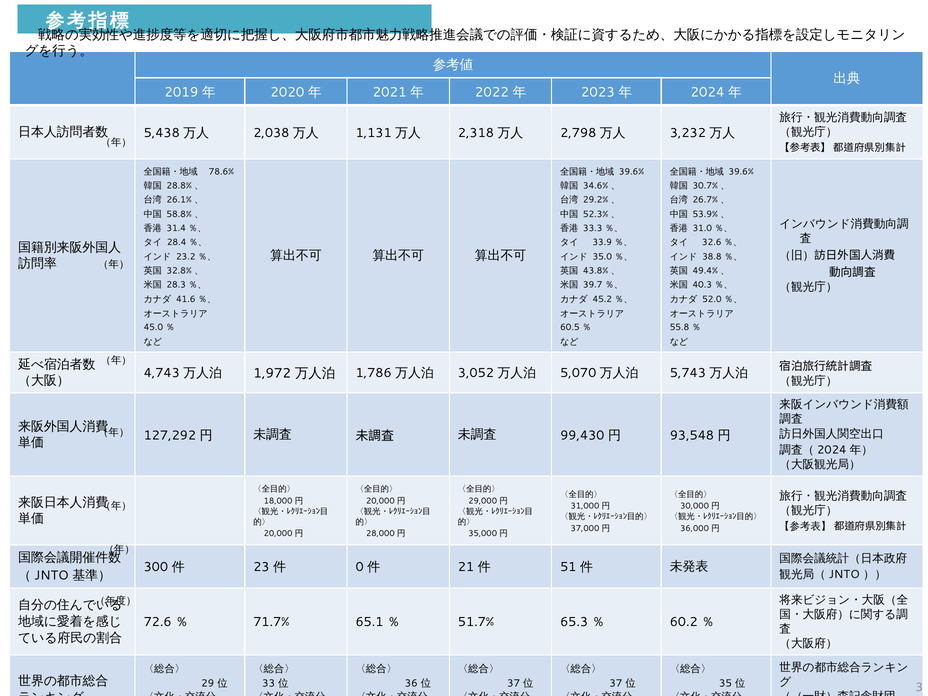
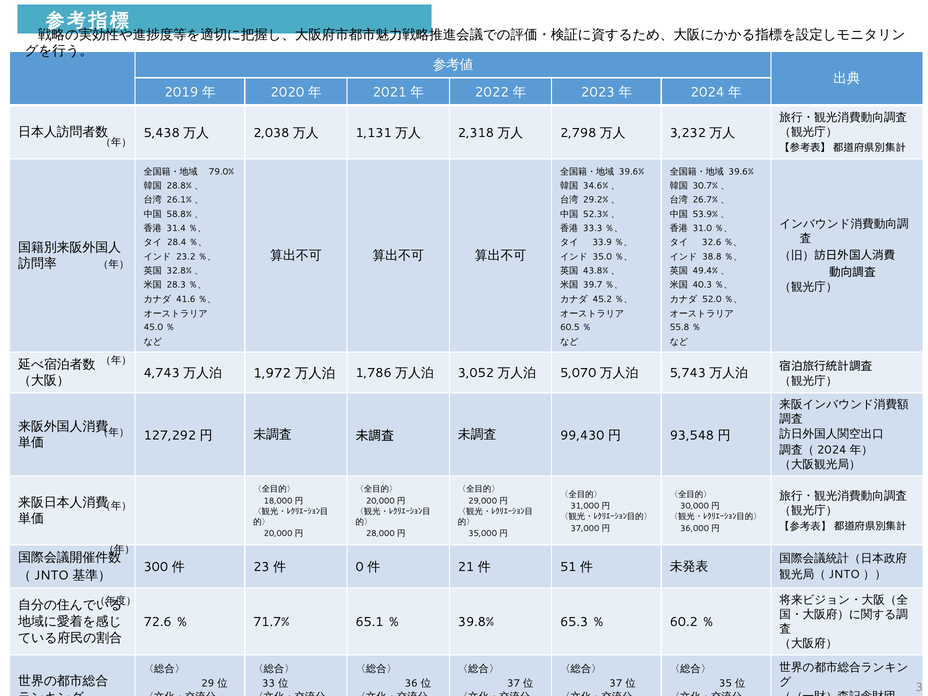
78.6%: 78.6% -> 79.0% (221, 172)
51.7%: 51.7% -> 39.8% (476, 622)
